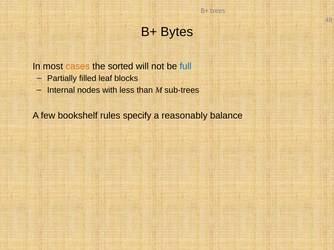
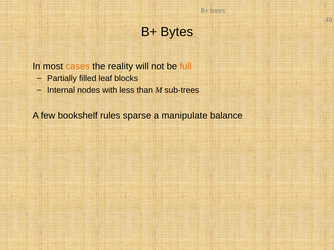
sorted: sorted -> reality (121, 66)
full colour: blue -> orange (186, 66)
specify: specify -> sparse (137, 116)
reasonably: reasonably -> manipulate (185, 116)
